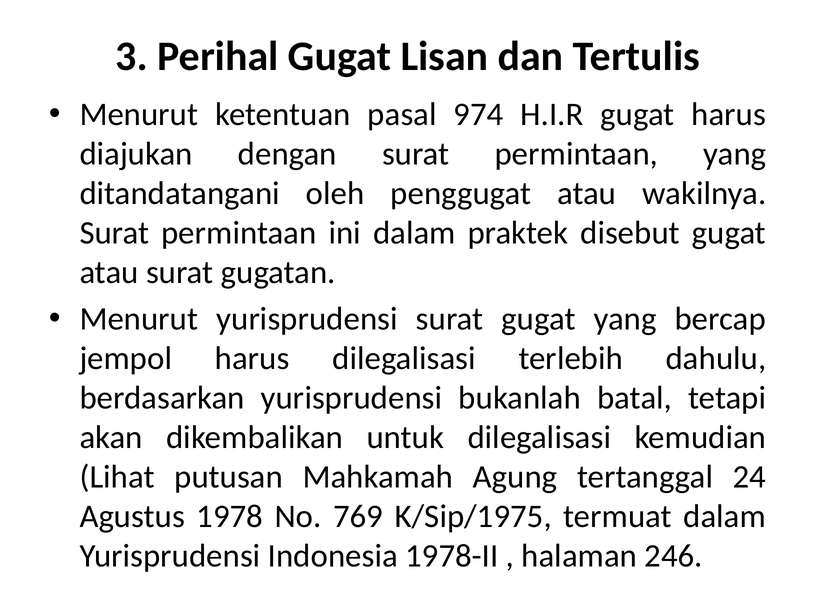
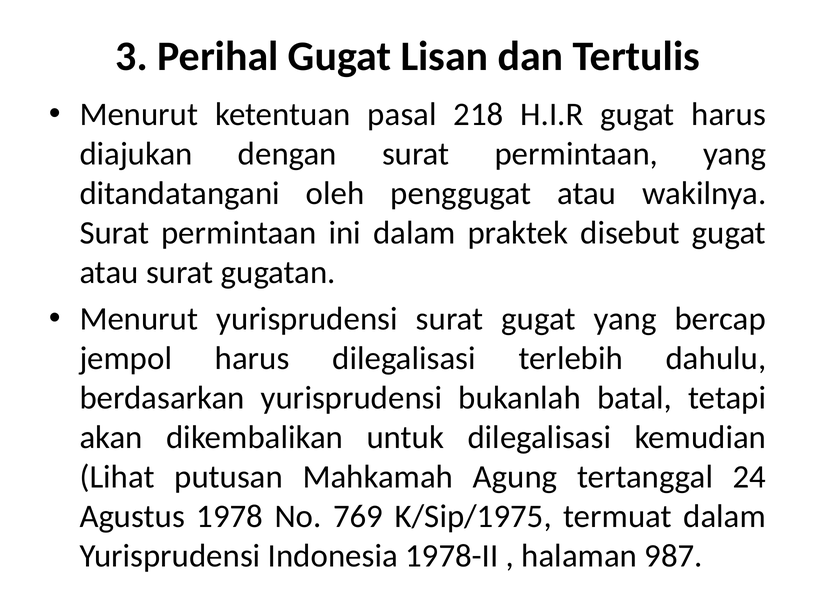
974: 974 -> 218 (478, 115)
246: 246 -> 987 (674, 556)
